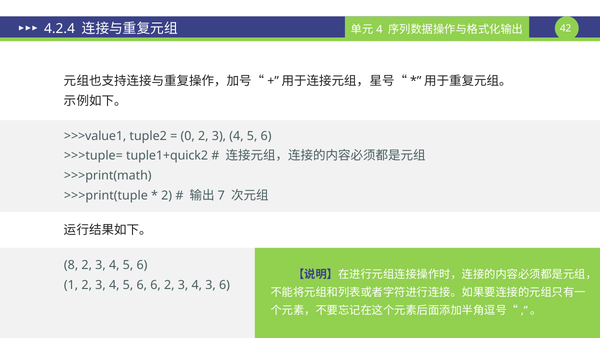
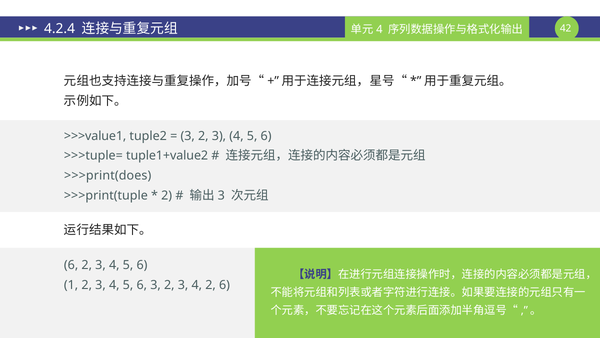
0: 0 -> 3 (188, 136)
tuple1+quick2: tuple1+quick2 -> tuple1+value2 (167, 156)
>>>print(math: >>>print(math -> >>>print(does (108, 175)
7: 7 -> 3 (221, 195)
8: 8 -> 6 (71, 265)
6 6: 6 -> 3 (156, 285)
4 3: 3 -> 2 (211, 285)
